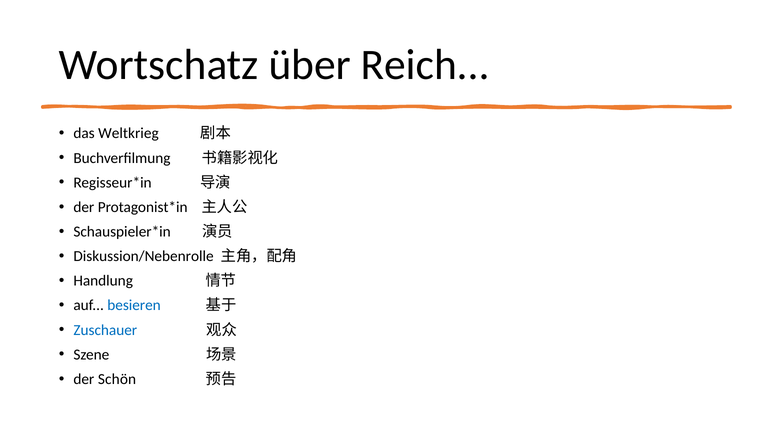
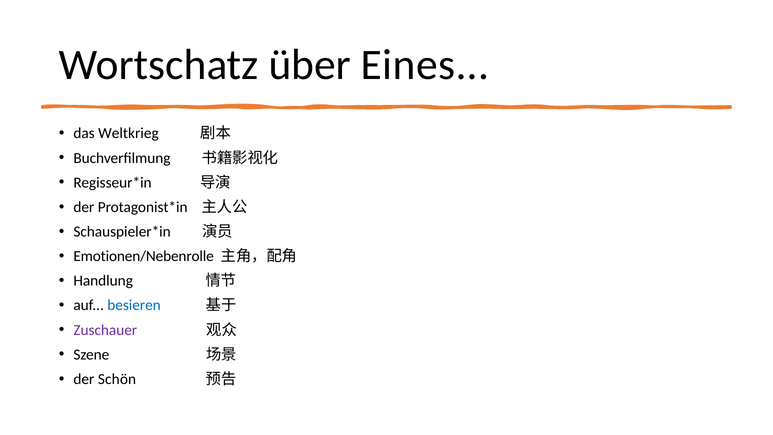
Reich: Reich -> Eines (425, 65)
Diskussion/Nebenrolle: Diskussion/Nebenrolle -> Emotionen/Nebenrolle (144, 256)
Zuschauer colour: blue -> purple (105, 330)
